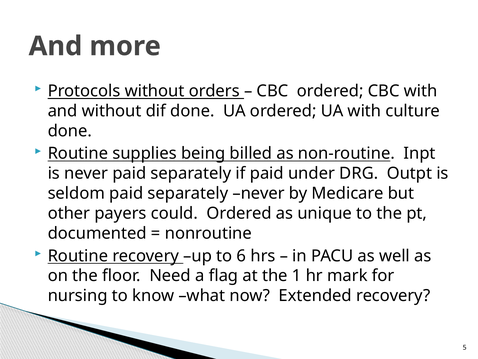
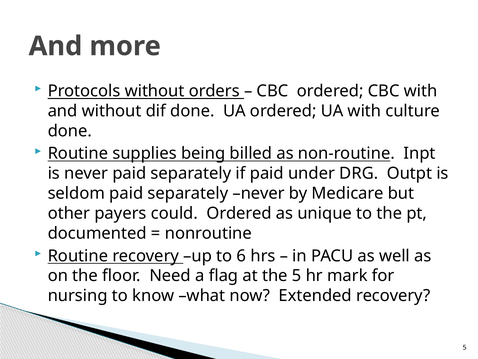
the 1: 1 -> 5 (297, 275)
